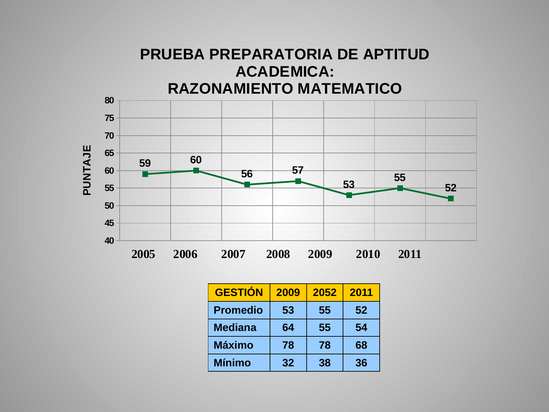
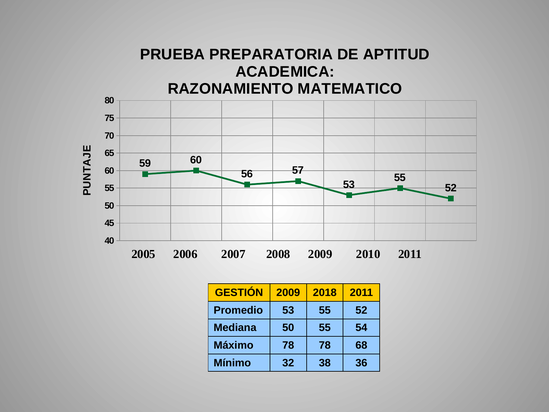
2052: 2052 -> 2018 (325, 293)
Mediana 64: 64 -> 50 (288, 328)
